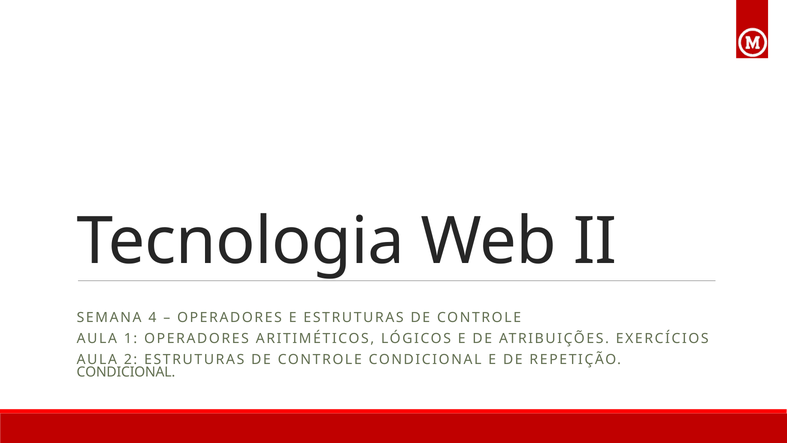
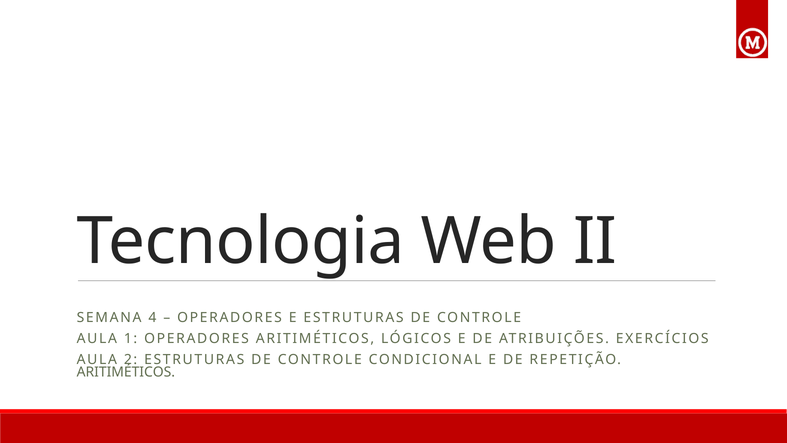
CONDICIONAL: CONDICIONAL -> ARITIMÉTICOS (126, 372)
